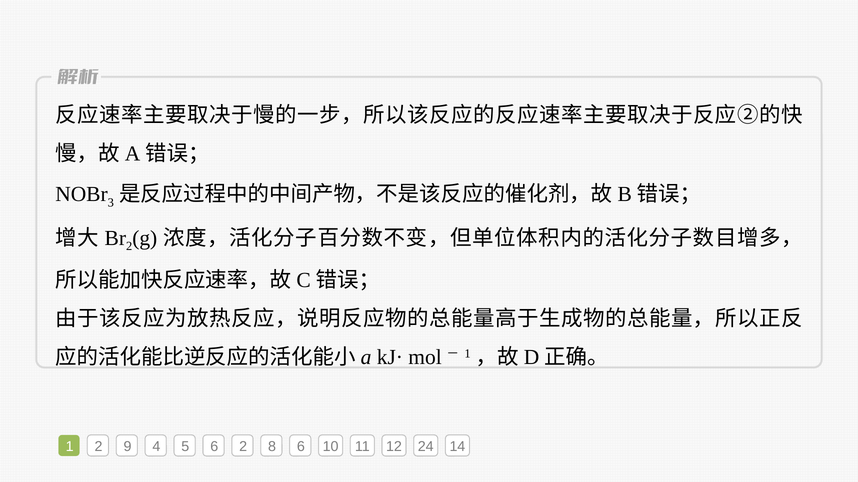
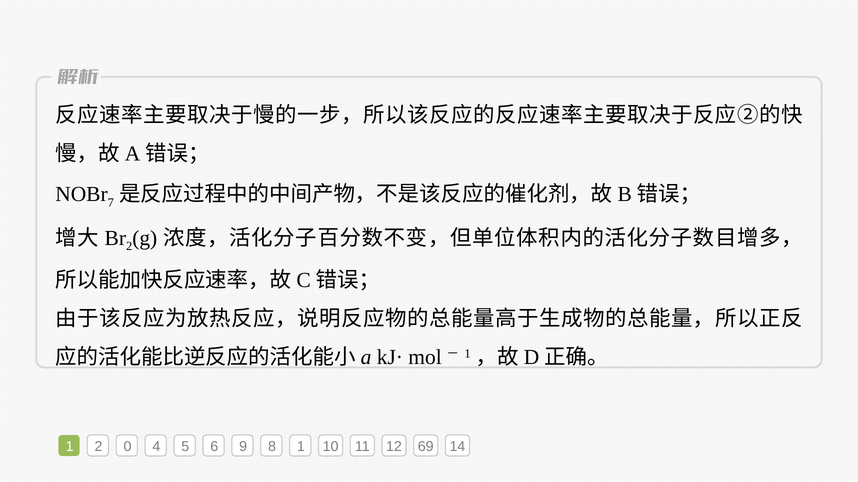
3: 3 -> 7 (111, 203)
9: 9 -> 0 (128, 447)
6 2: 2 -> 9 (243, 447)
8 6: 6 -> 1 (301, 447)
24: 24 -> 69 (426, 447)
